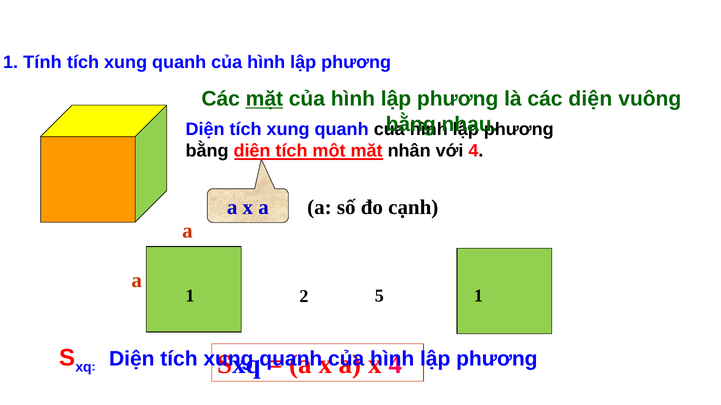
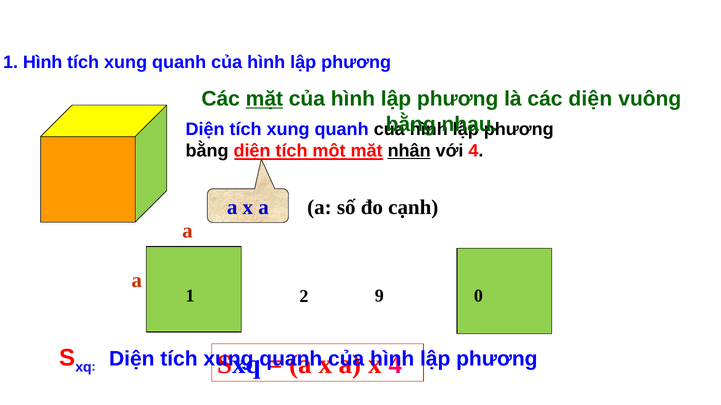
1 Tính: Tính -> Hình (43, 62)
nhân underline: none -> present (409, 151)
1 1: 1 -> 0 (478, 296)
5: 5 -> 9 (379, 296)
